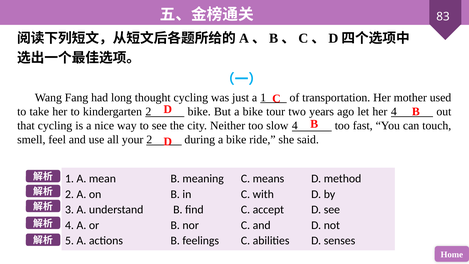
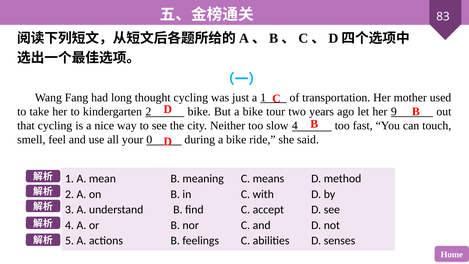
her 4: 4 -> 9 (394, 111)
your 2: 2 -> 0 (149, 140)
